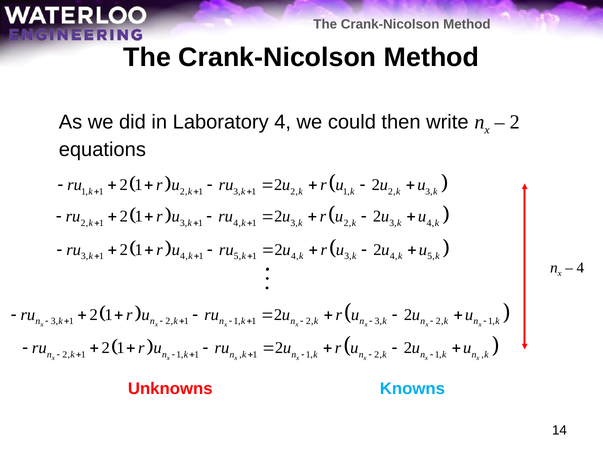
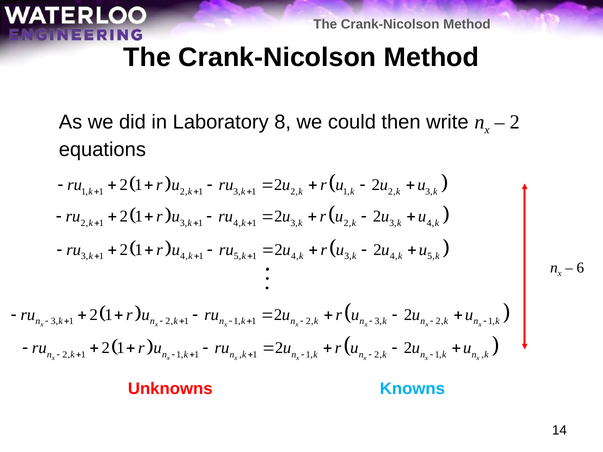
Laboratory 4: 4 -> 8 (283, 122)
4: 4 -> 6 (580, 268)
